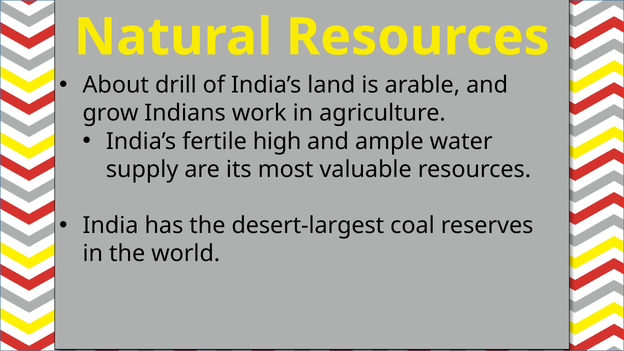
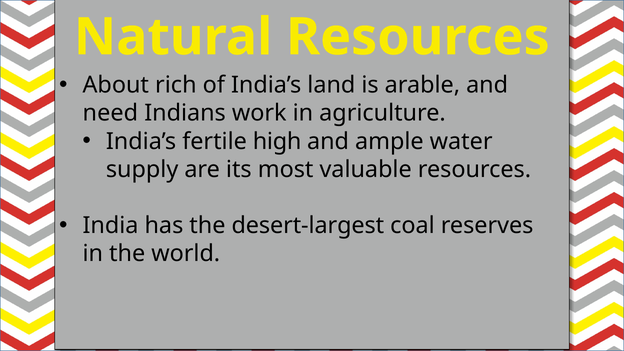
drill: drill -> rich (176, 85)
grow: grow -> need (110, 113)
